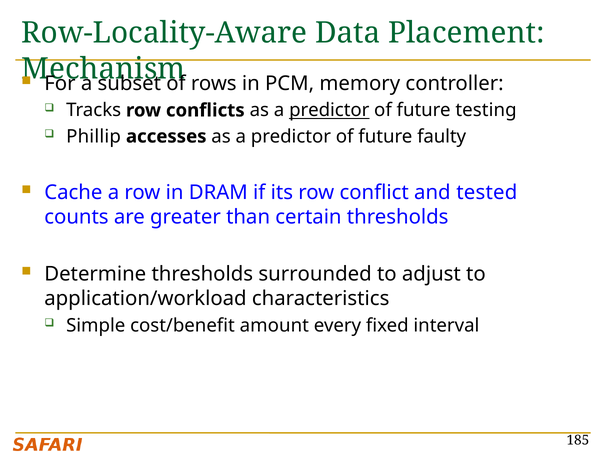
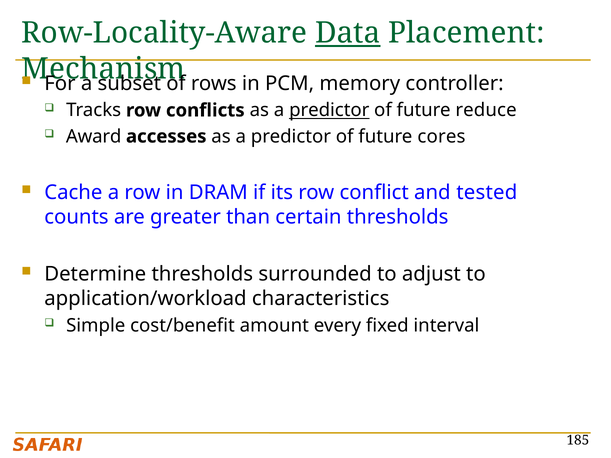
Data underline: none -> present (348, 33)
testing: testing -> reduce (486, 110)
Phillip: Phillip -> Award (94, 137)
faulty: faulty -> cores (441, 137)
